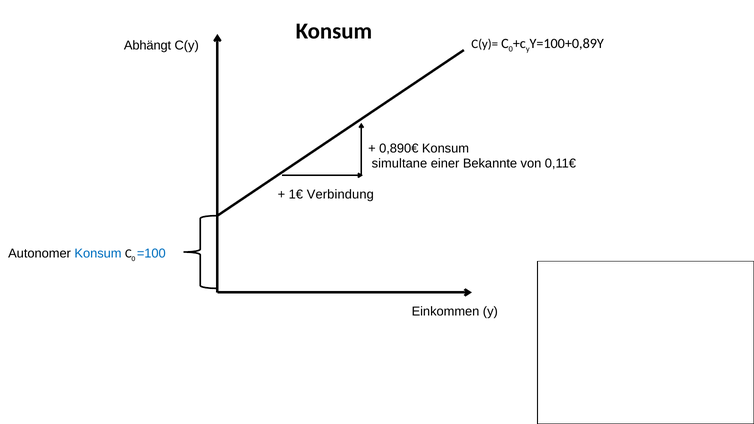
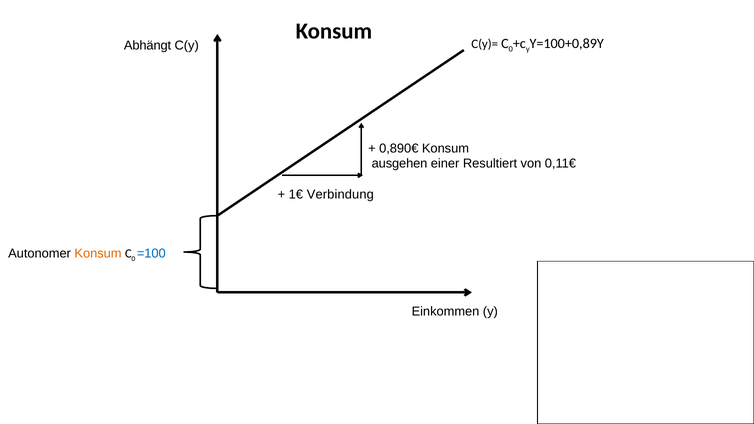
simultane: simultane -> ausgehen (400, 164)
Bekannte: Bekannte -> Resultiert (490, 164)
Konsum colour: blue -> orange (98, 254)
